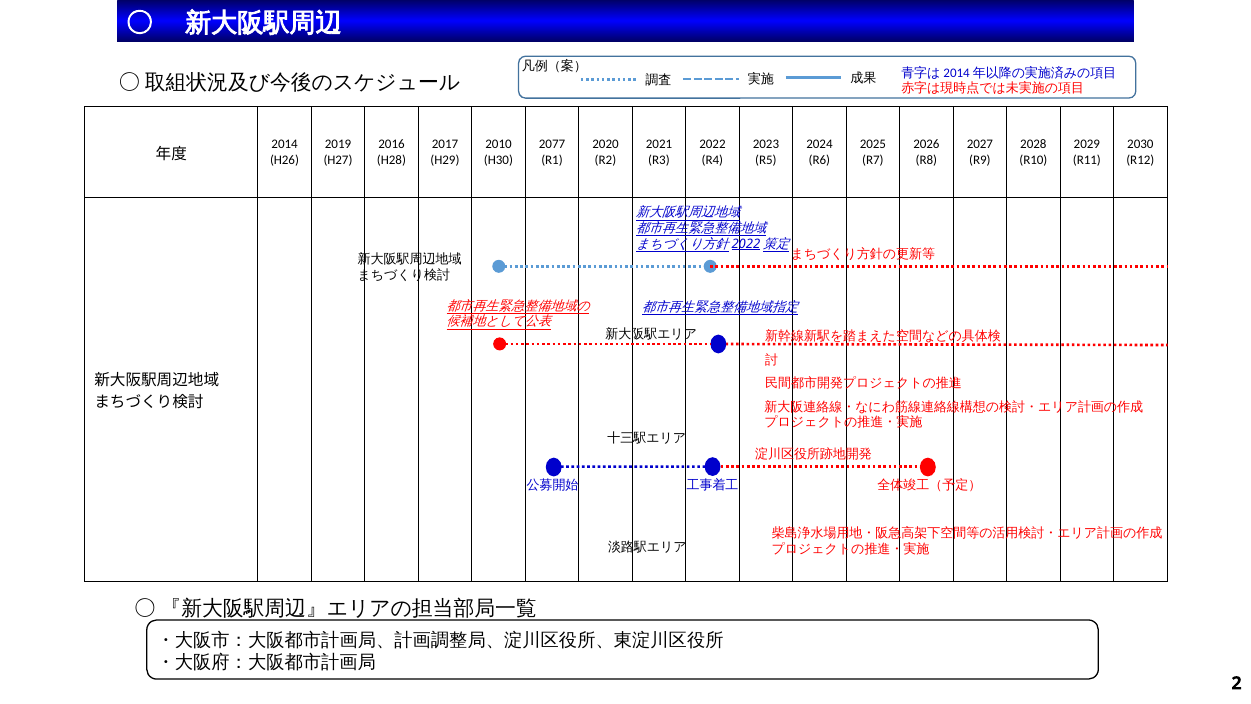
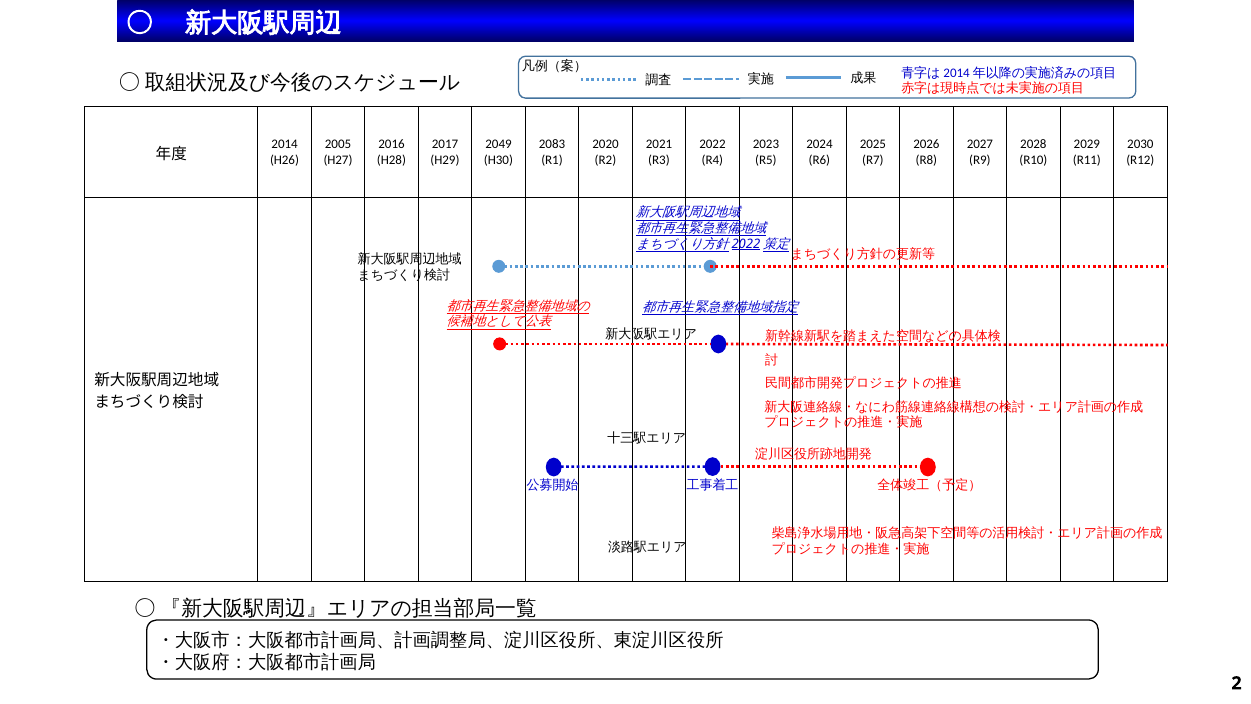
2019: 2019 -> 2005 (338, 144)
2010: 2010 -> 2049 (499, 144)
2077: 2077 -> 2083 (552, 144)
